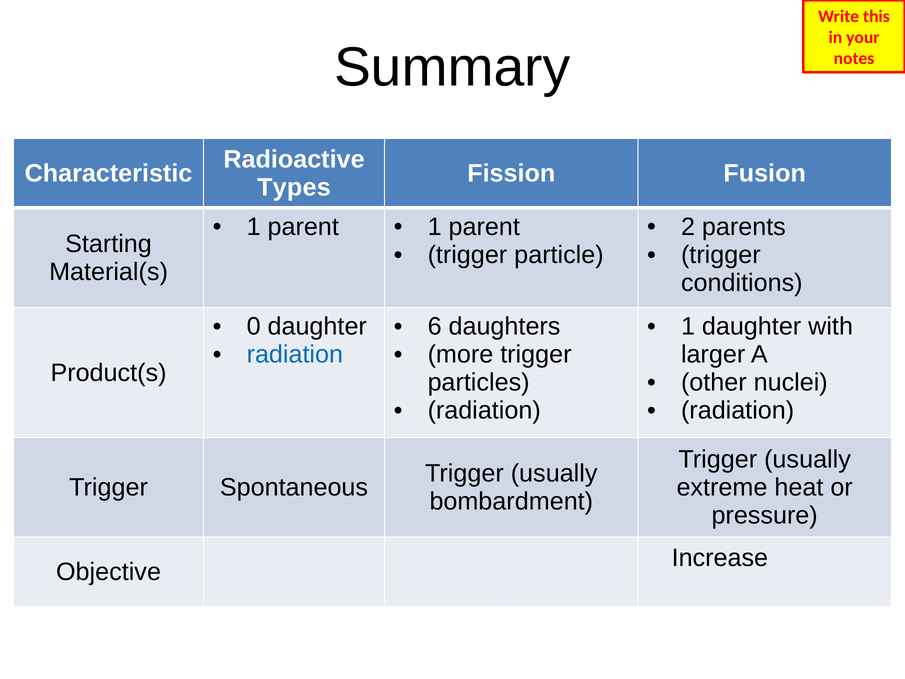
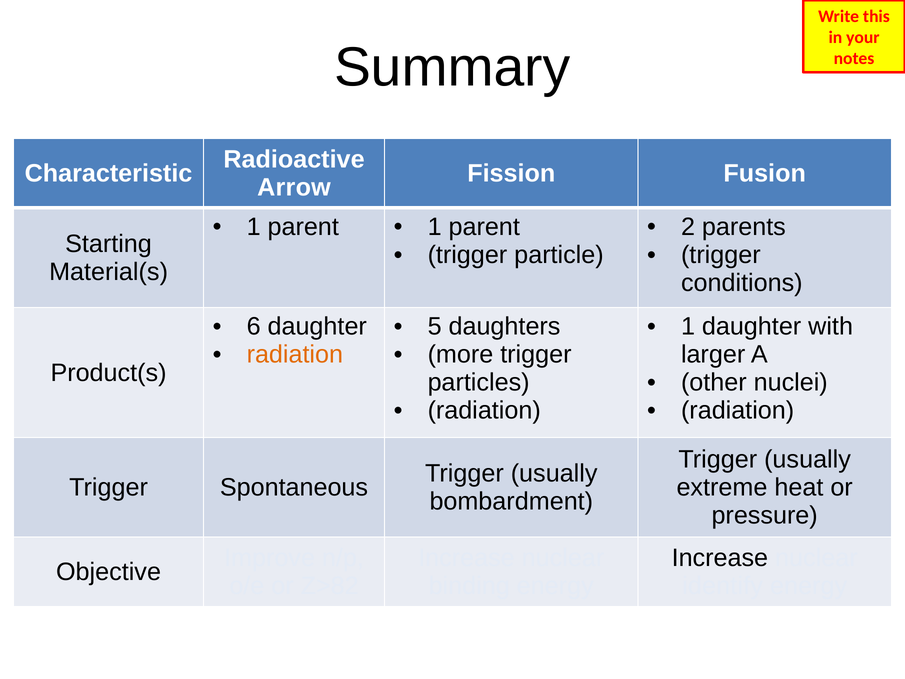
Types: Types -> Arrow (294, 187)
0: 0 -> 6 (254, 326)
6: 6 -> 5 (435, 326)
radiation colour: blue -> orange (295, 354)
